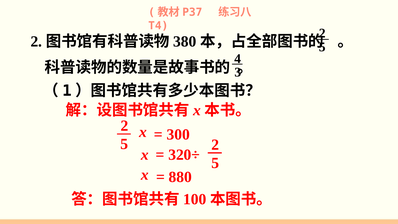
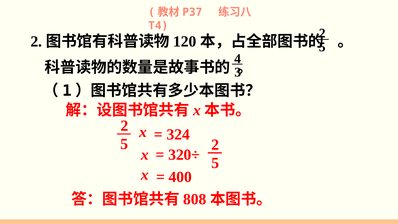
380: 380 -> 120 (185, 42)
300: 300 -> 324 (178, 134)
880: 880 -> 400 (180, 177)
100: 100 -> 808 (195, 199)
